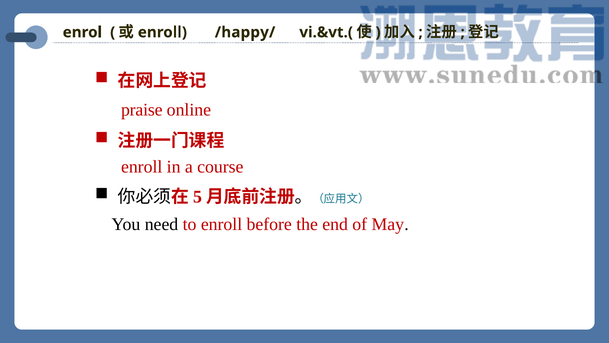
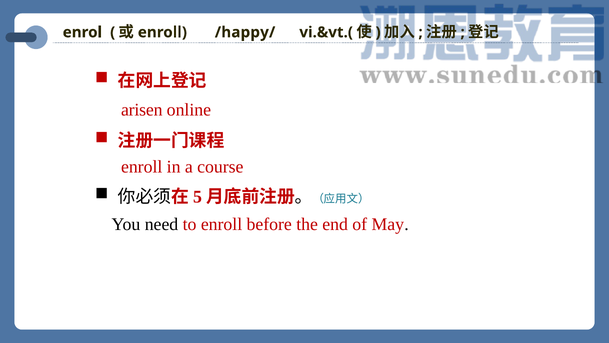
praise: praise -> arisen (142, 110)
